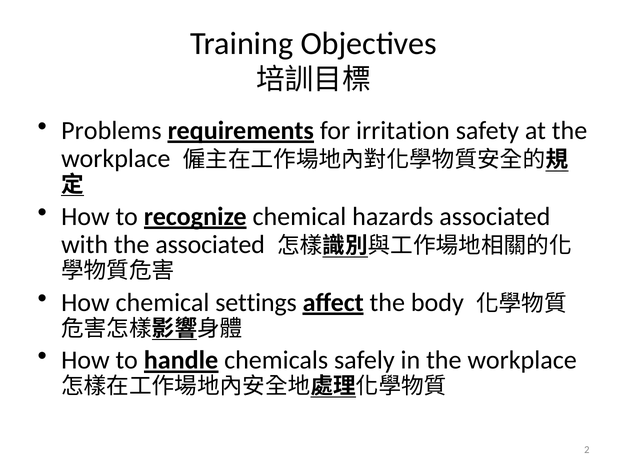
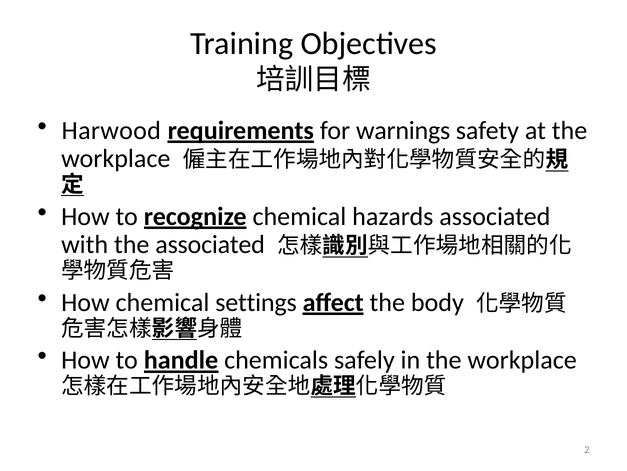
Problems: Problems -> Harwood (111, 130)
irritation: irritation -> warnings (403, 130)
